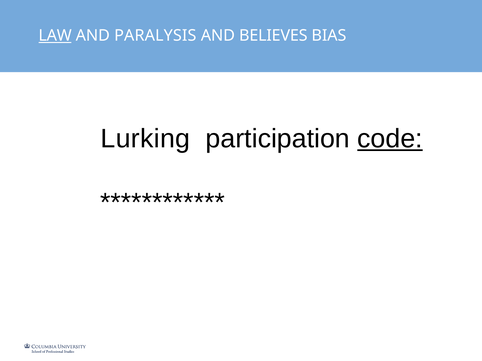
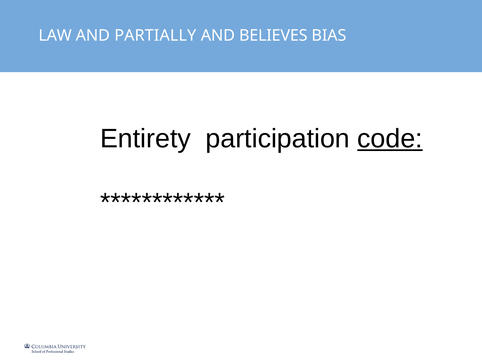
LAW underline: present -> none (55, 36)
PARALYSIS: PARALYSIS -> PARTIALLY (155, 36)
Lurking: Lurking -> Entirety (146, 139)
